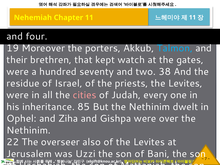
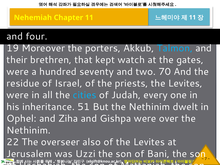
38: 38 -> 70 (165, 72)
cities colour: pink -> light blue (85, 95)
85: 85 -> 51 (84, 107)
